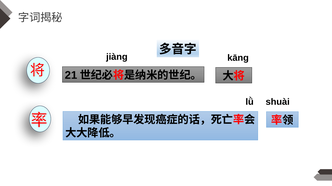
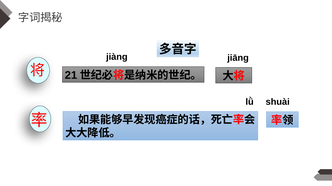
kāng: kāng -> jiāng (238, 58)
